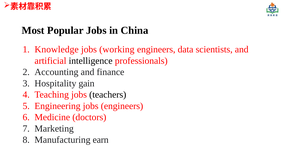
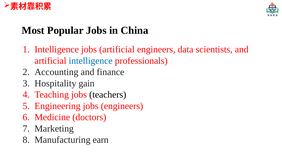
Knowledge: Knowledge -> Intelligence (57, 49)
jobs working: working -> artificial (117, 49)
intelligence colour: black -> blue (91, 61)
